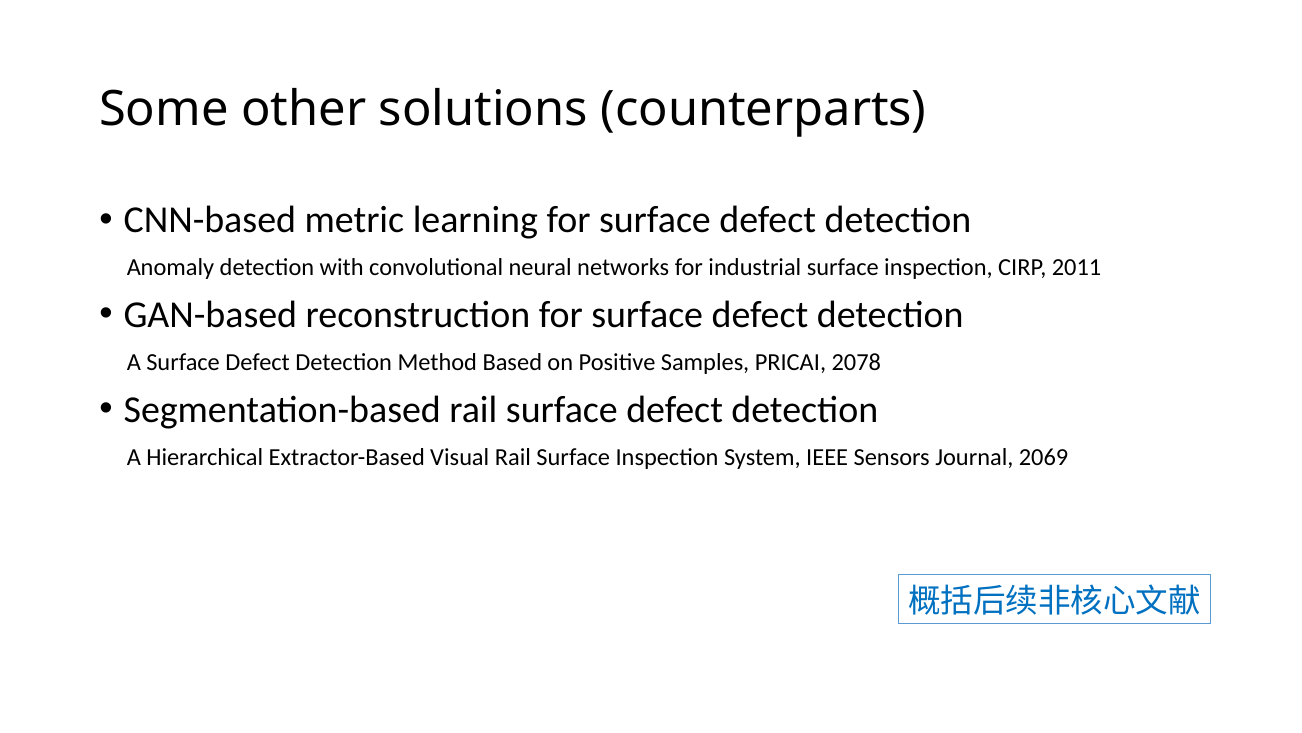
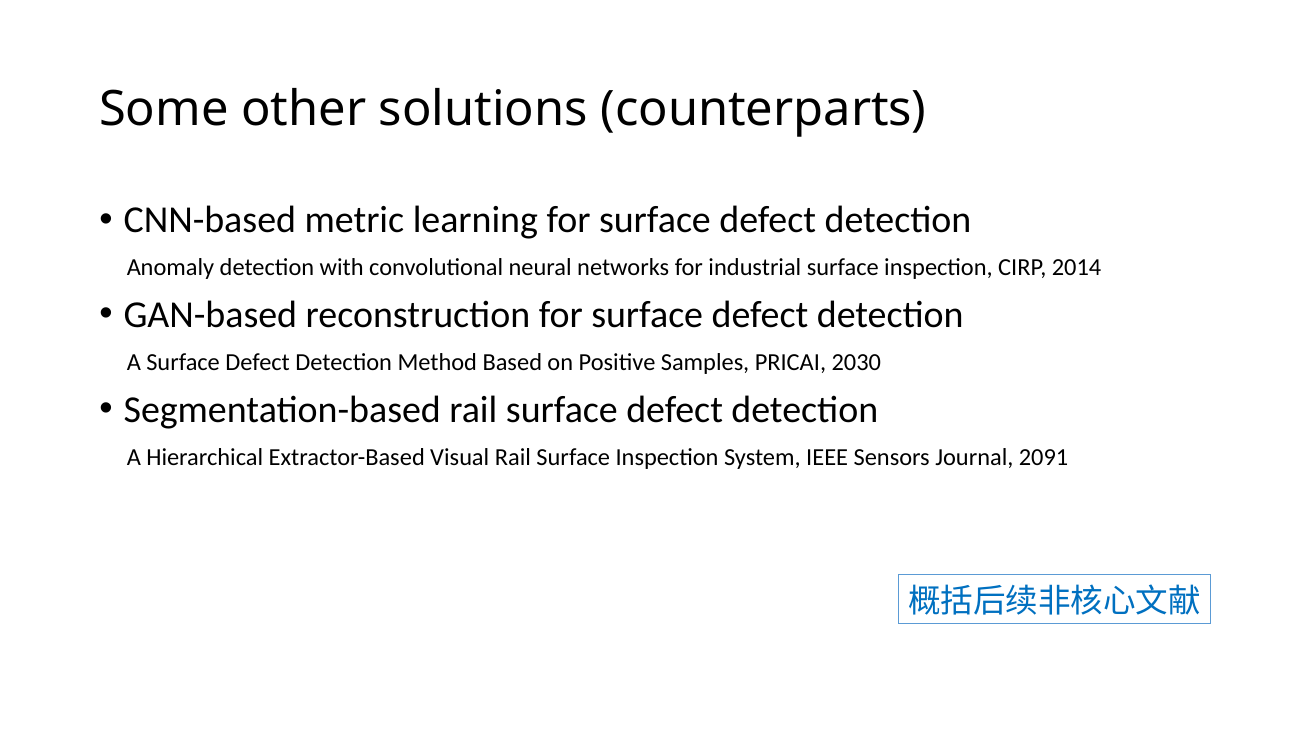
2011: 2011 -> 2014 (1077, 267)
2078: 2078 -> 2030 (856, 362)
2069: 2069 -> 2091 (1044, 457)
